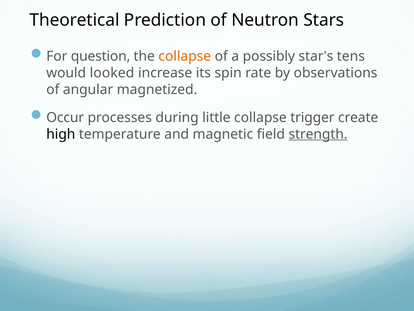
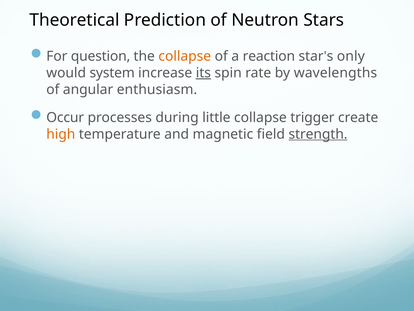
possibly: possibly -> reaction (269, 56)
tens: tens -> only (351, 56)
looked: looked -> system (112, 73)
its underline: none -> present (203, 73)
observations: observations -> wavelengths (335, 73)
magnetized: magnetized -> enthusiasm (157, 89)
high colour: black -> orange (61, 134)
